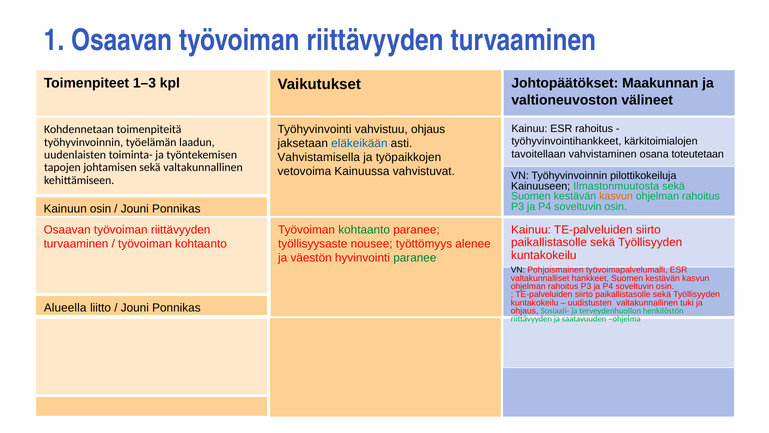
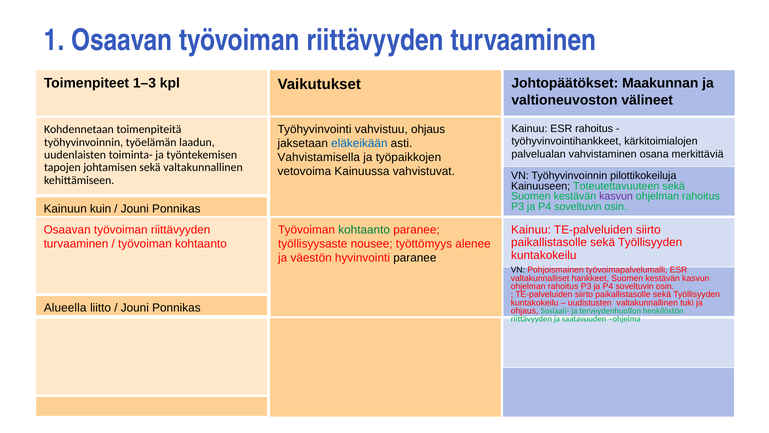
tavoitellaan: tavoitellaan -> palvelualan (539, 154)
toteutetaan: toteutetaan -> merkittäviä (698, 154)
Ilmastonmuutosta: Ilmastonmuutosta -> Toteutettavuuteen (616, 186)
kasvun colour: orange -> purple (616, 196)
Kainuun osin: osin -> kuin (101, 209)
paranee colour: green -> black (415, 258)
